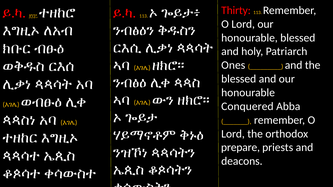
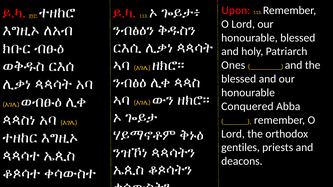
Thirty: Thirty -> Upon (236, 10)
prepare: prepare -> gentiles (240, 148)
